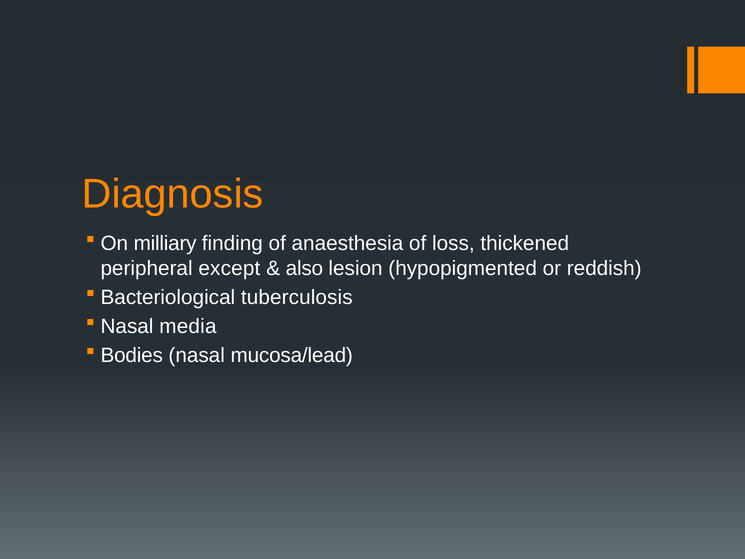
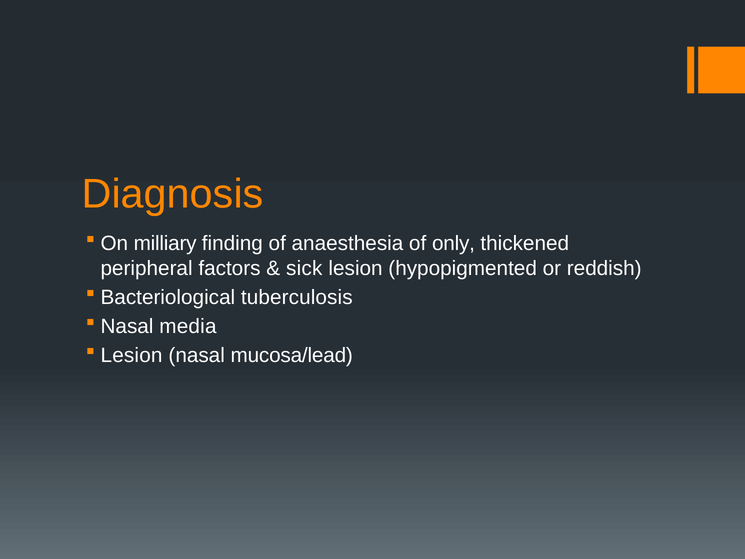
loss: loss -> only (453, 243)
except: except -> factors (229, 268)
also: also -> sick (304, 268)
Bodies: Bodies -> Lesion (132, 355)
